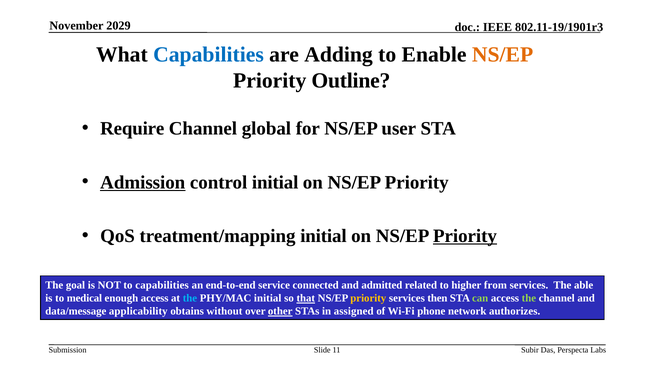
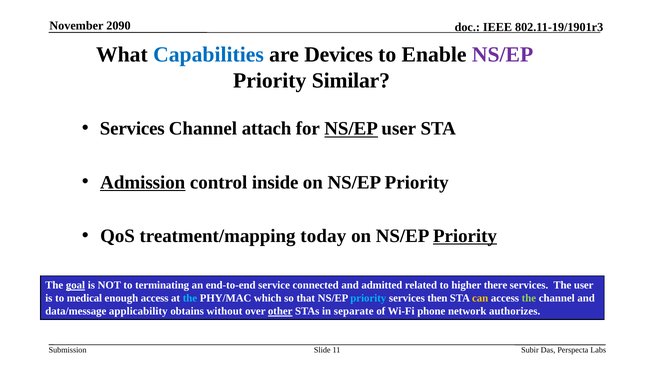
2029: 2029 -> 2090 (118, 26)
Adding: Adding -> Devices (339, 55)
NS/EP colour: orange -> purple (503, 55)
Outline: Outline -> Similar (351, 81)
Require: Require -> Services (132, 129)
global: global -> attach (267, 129)
NS/EP underline: none -> present (351, 129)
control initial: initial -> inside (275, 182)
treatment/mapping initial: initial -> today (323, 236)
goal underline: none -> present (76, 285)
to capabilities: capabilities -> terminating (162, 285)
from: from -> there (496, 285)
The able: able -> user (584, 285)
PHY/MAC initial: initial -> which (268, 298)
that underline: present -> none (306, 298)
priority colour: yellow -> light blue (368, 298)
can colour: light green -> yellow (480, 298)
assigned: assigned -> separate (354, 311)
